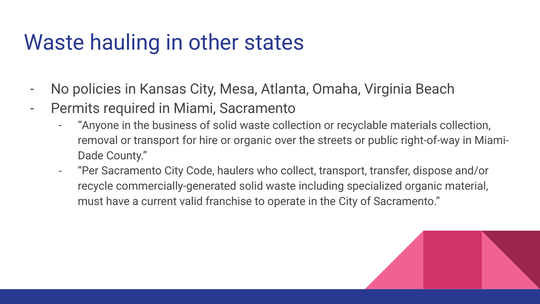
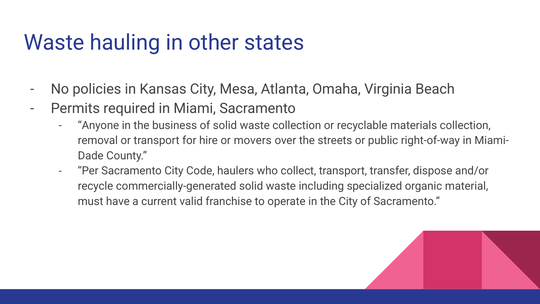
or organic: organic -> movers (253, 140)
